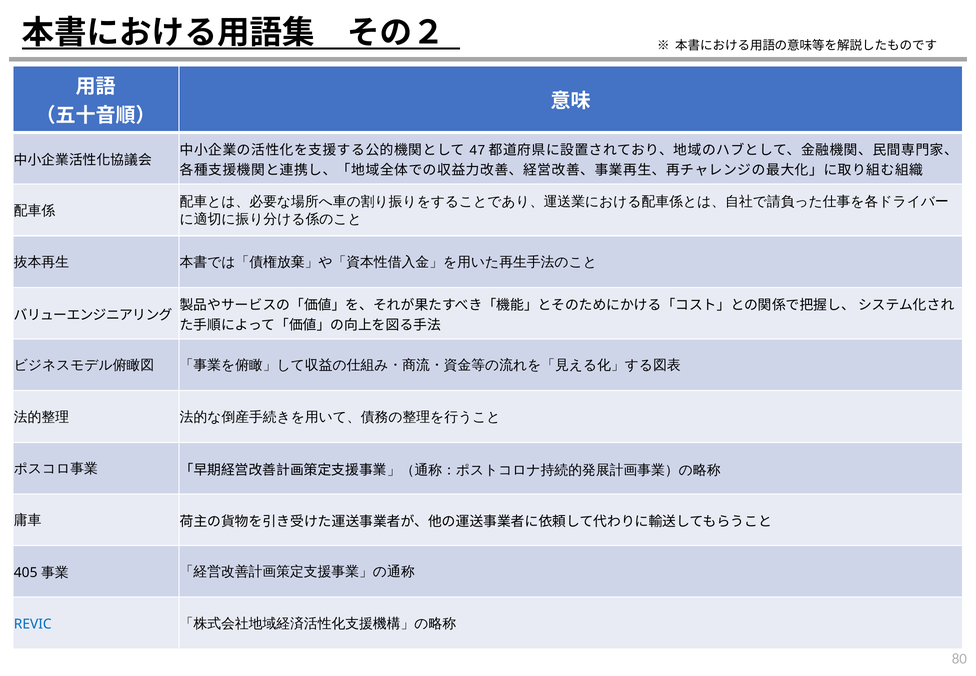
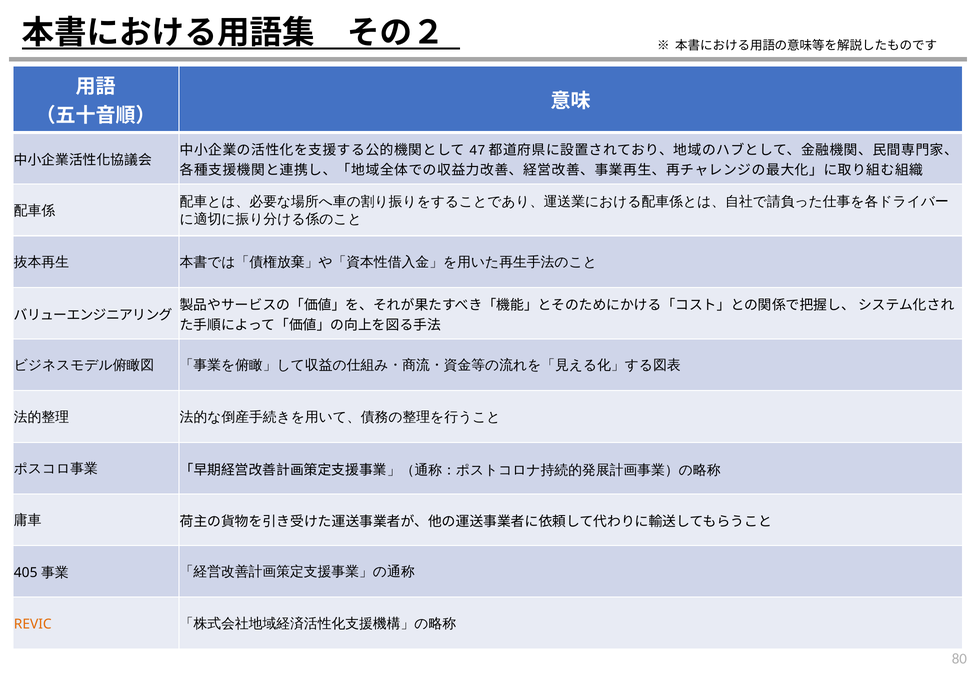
REVIC colour: blue -> orange (33, 624)
